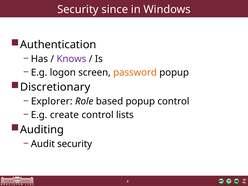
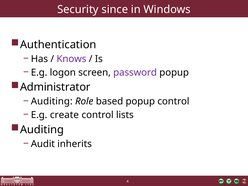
password colour: orange -> purple (135, 72)
Discretionary: Discretionary -> Administrator (55, 87)
Explorer: Explorer -> Auditing (52, 101)
Audit security: security -> inherits (75, 144)
